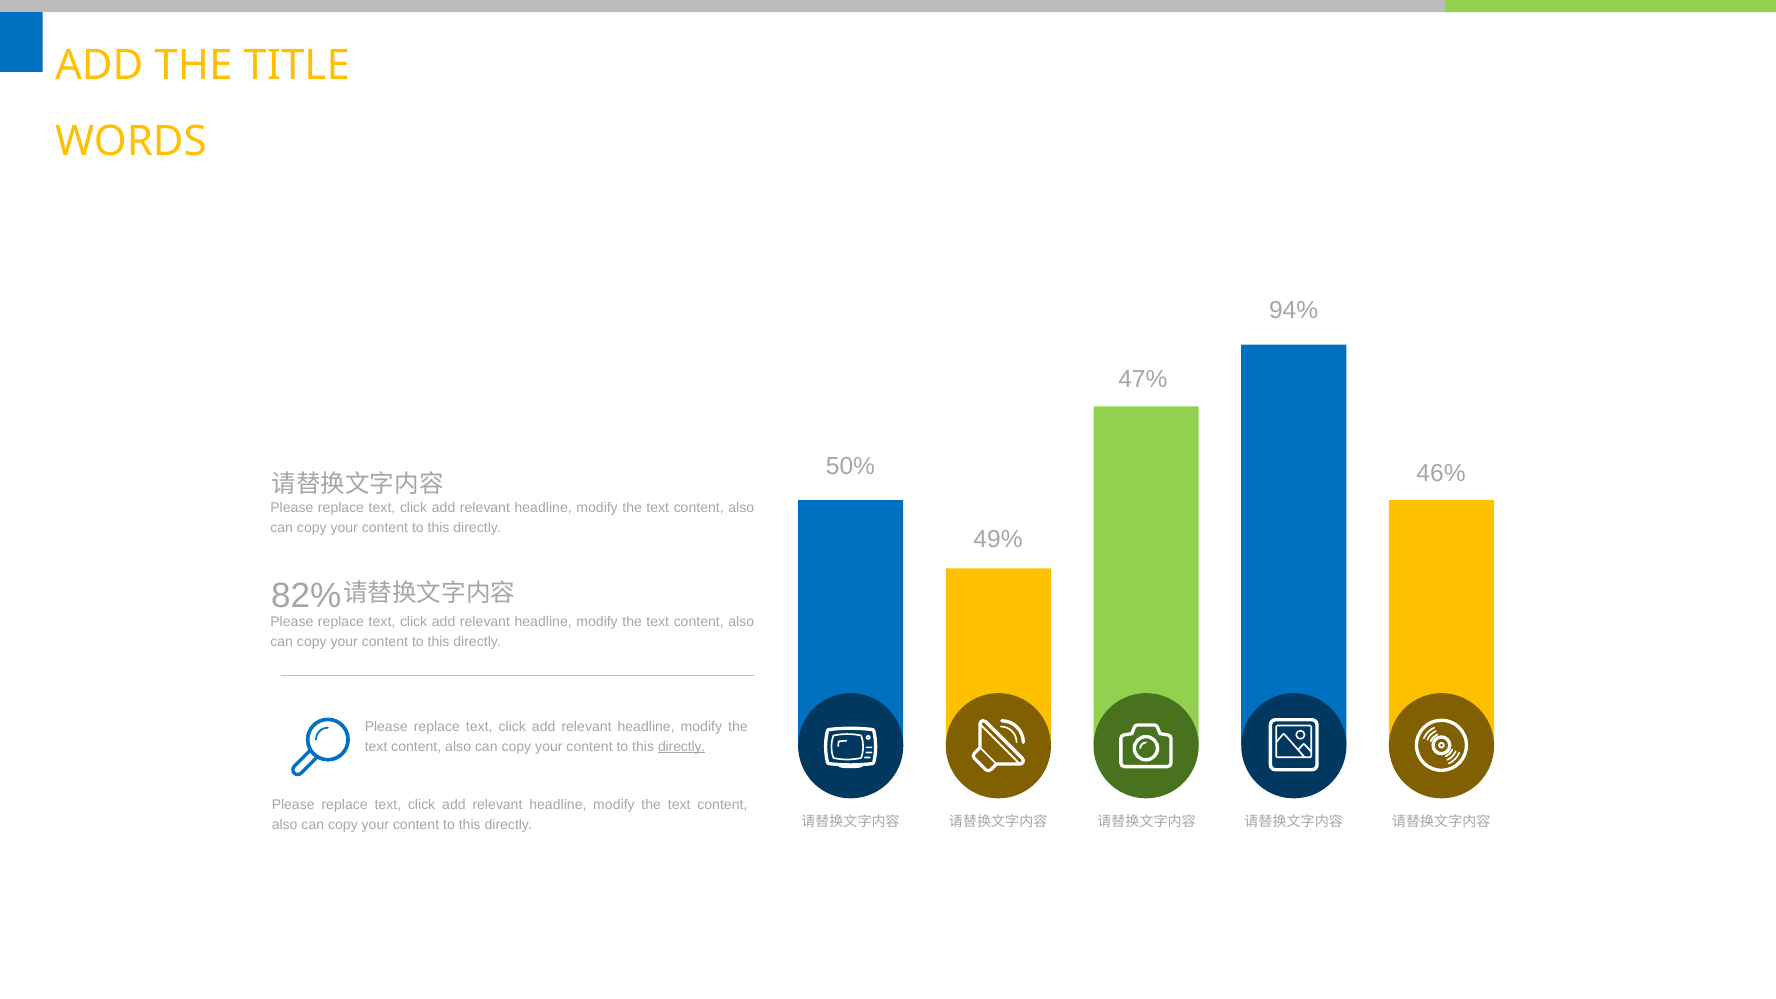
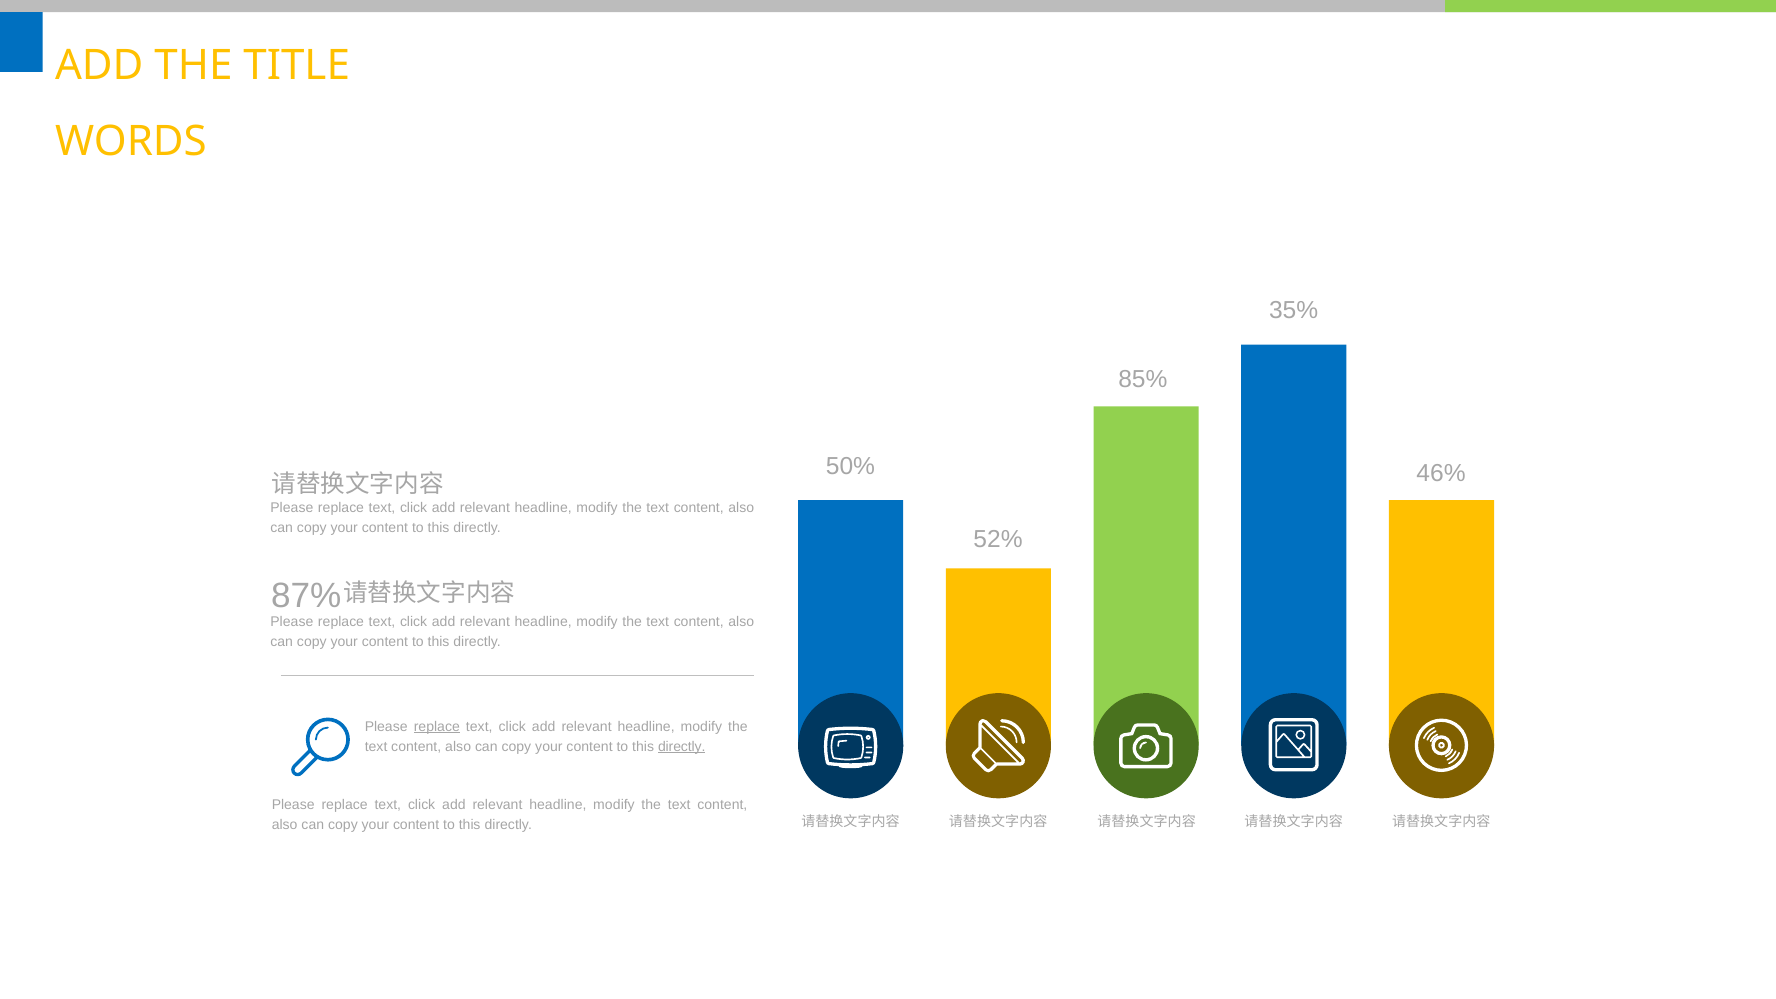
94%: 94% -> 35% (1294, 310)
47%: 47% -> 85% (1143, 380)
49%: 49% -> 52% (998, 540)
82%: 82% -> 87% (306, 596)
replace underline: none -> present (437, 727)
